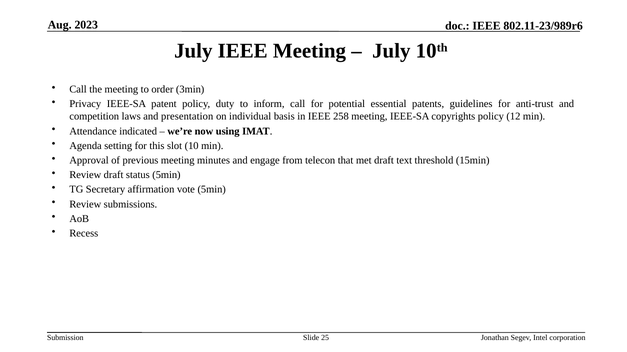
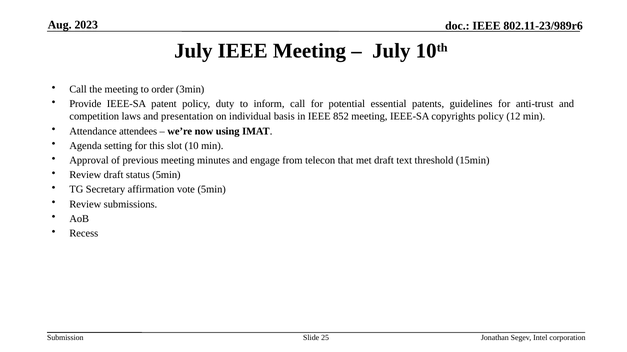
Privacy: Privacy -> Provide (85, 104)
258: 258 -> 852 (341, 117)
indicated: indicated -> attendees (138, 131)
